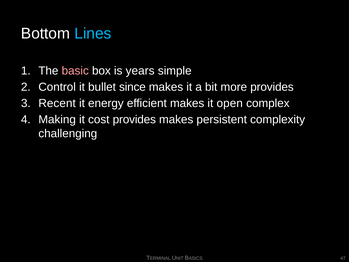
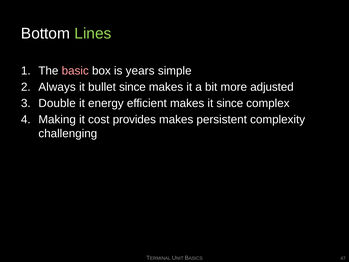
Lines colour: light blue -> light green (93, 33)
Control: Control -> Always (57, 87)
more provides: provides -> adjusted (272, 87)
Recent: Recent -> Double (57, 103)
it open: open -> since (230, 103)
